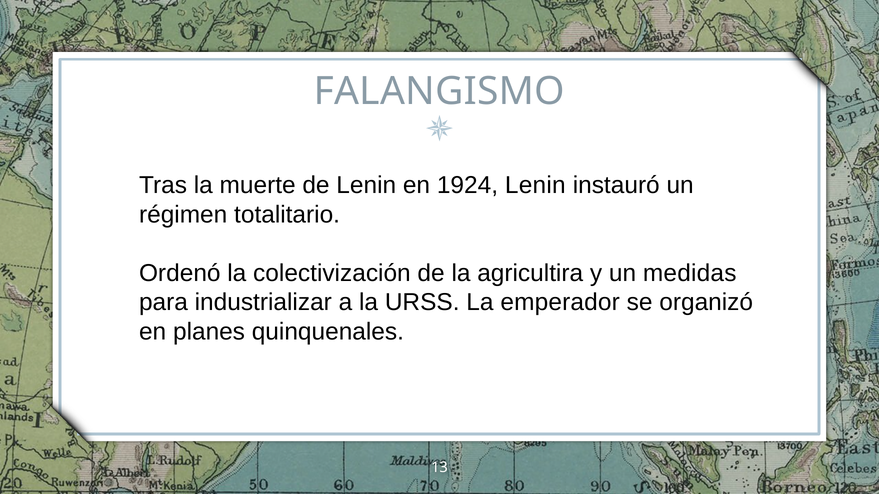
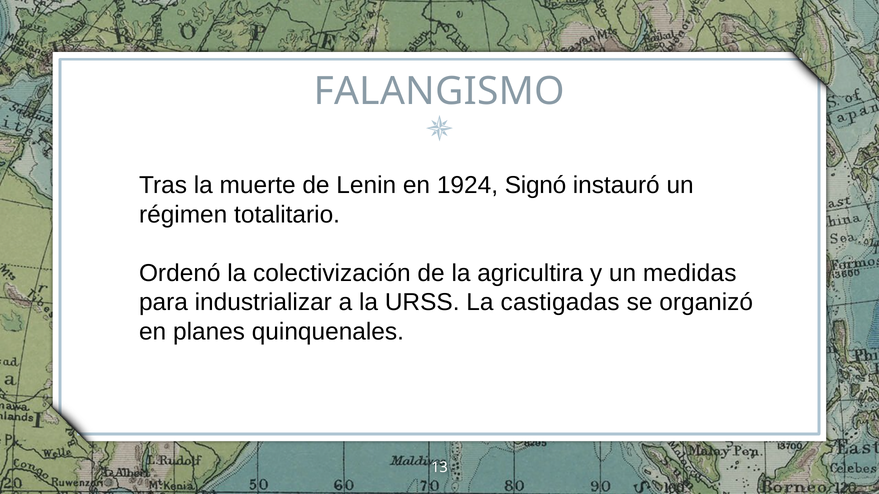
1924 Lenin: Lenin -> Signó (536, 185)
emperador: emperador -> castigadas (560, 303)
